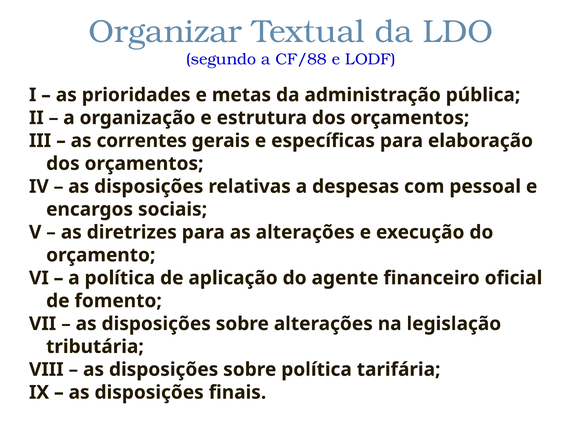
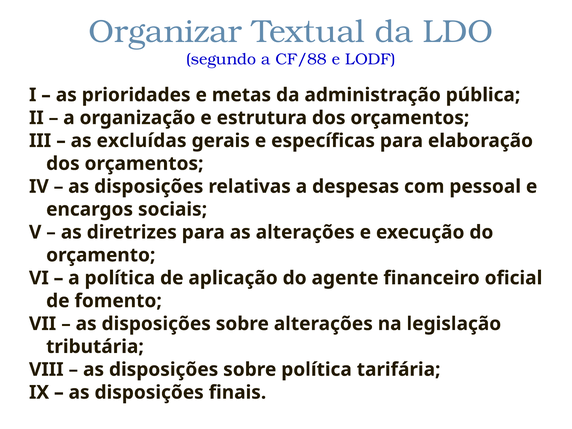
correntes: correntes -> excluídas (142, 141)
